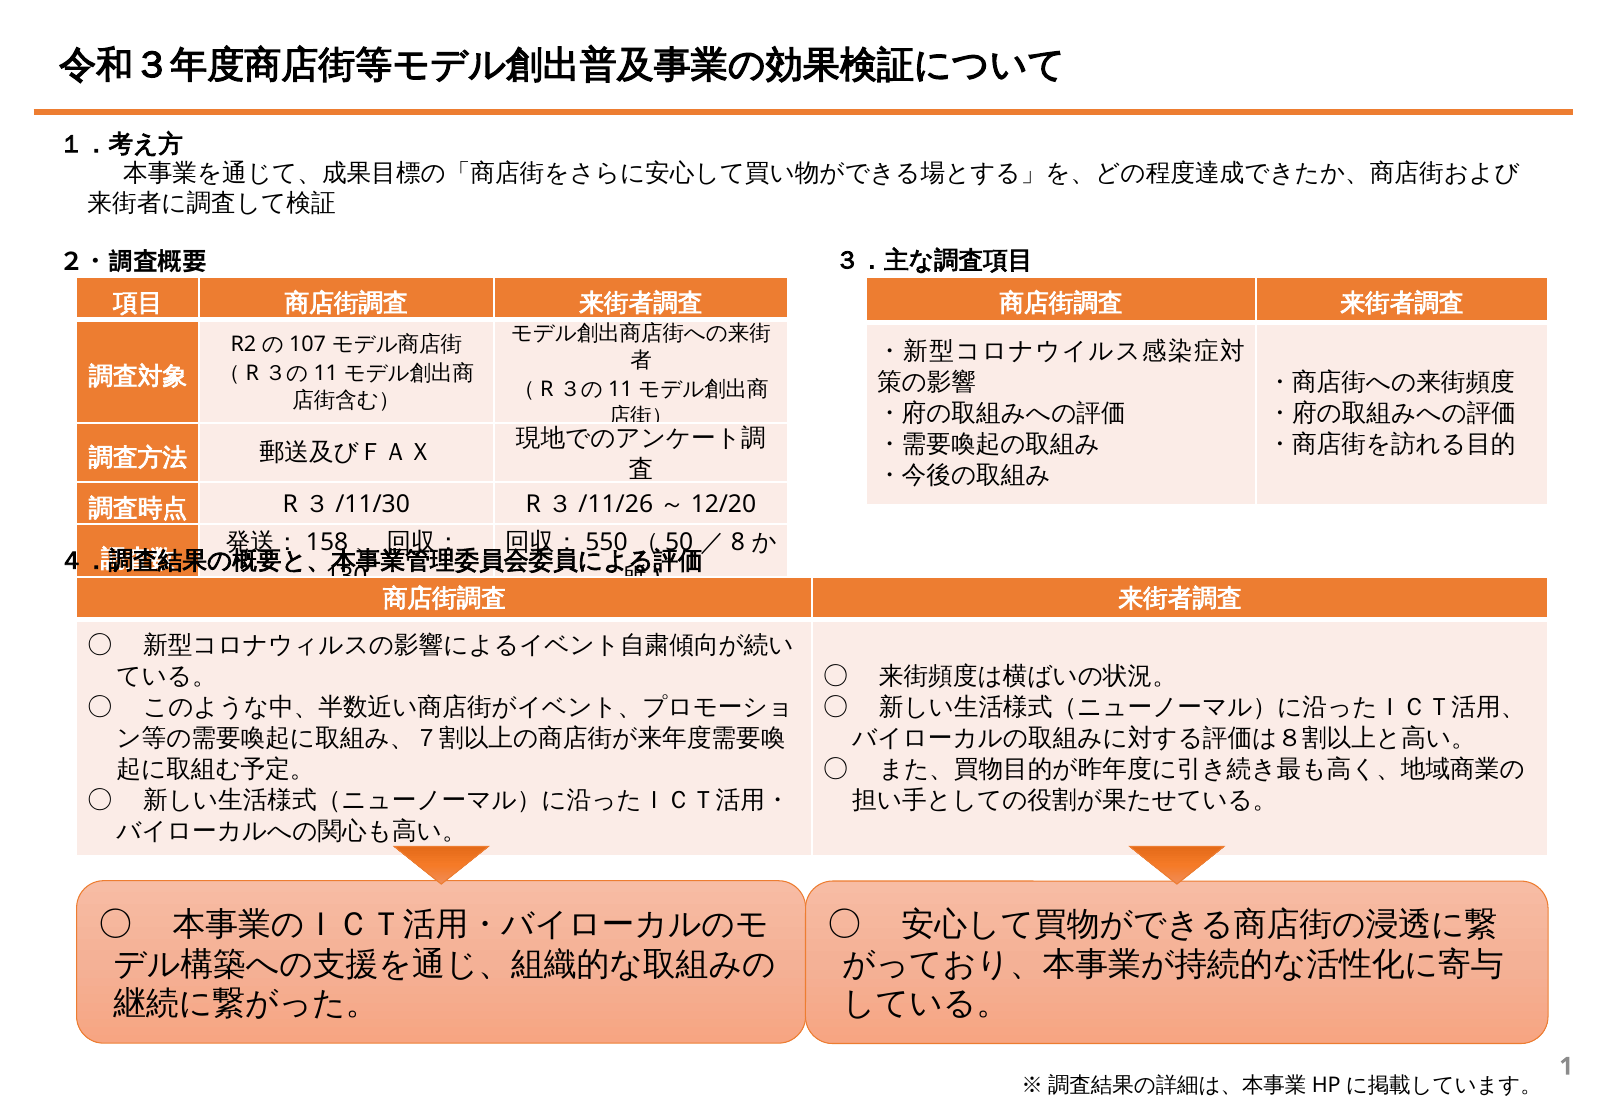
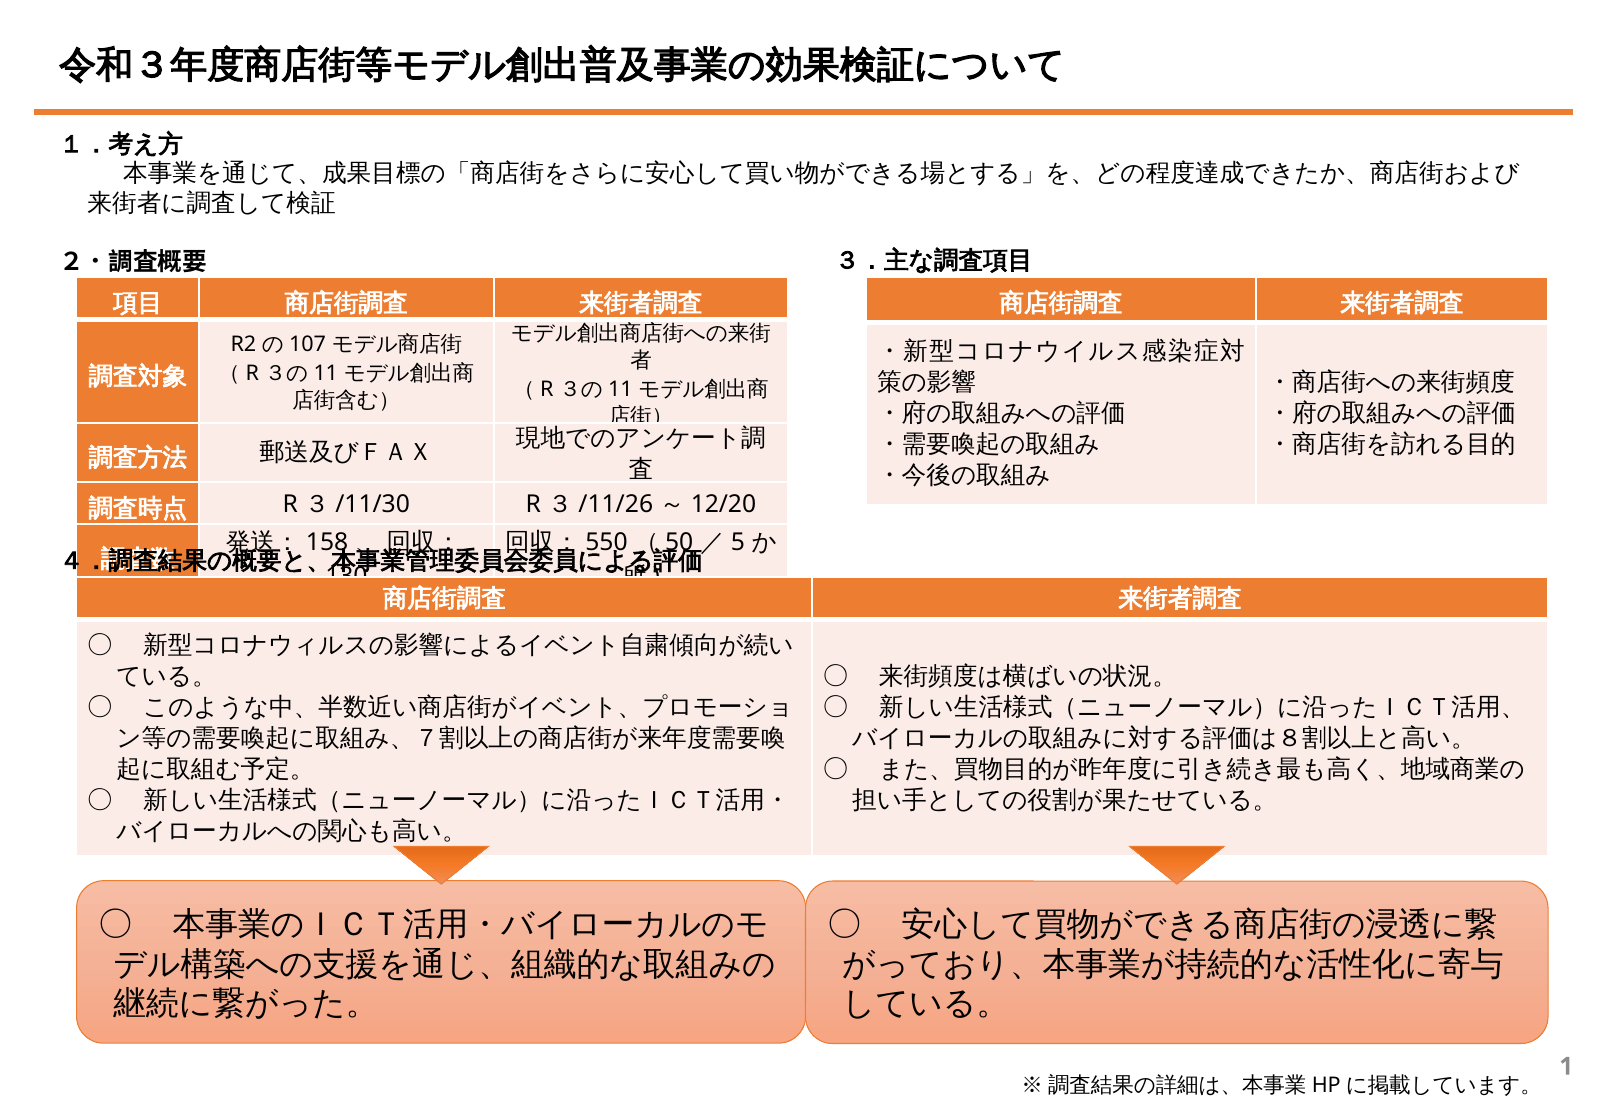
8: 8 -> 5 (738, 543)
